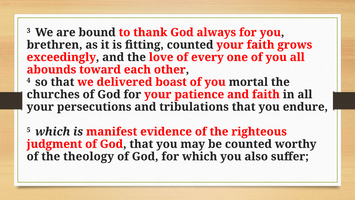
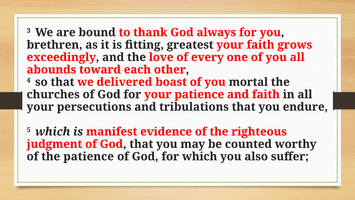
fitting counted: counted -> greatest (190, 45)
the theology: theology -> patience (89, 156)
